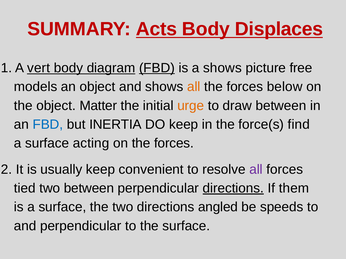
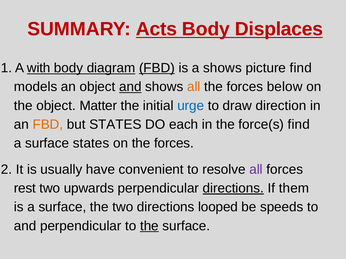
vert: vert -> with (39, 68)
picture free: free -> find (301, 68)
and underline: none -> present (130, 87)
urge colour: orange -> blue (191, 106)
draw between: between -> direction (281, 106)
FBD colour: blue -> orange (48, 125)
but INERTIA: INERTIA -> STATES (115, 125)
DO keep: keep -> each (184, 125)
surface acting: acting -> states (91, 143)
usually keep: keep -> have (100, 170)
tied: tied -> rest (25, 189)
two between: between -> upwards (89, 189)
angled: angled -> looped (218, 207)
the underline: none -> present (149, 226)
